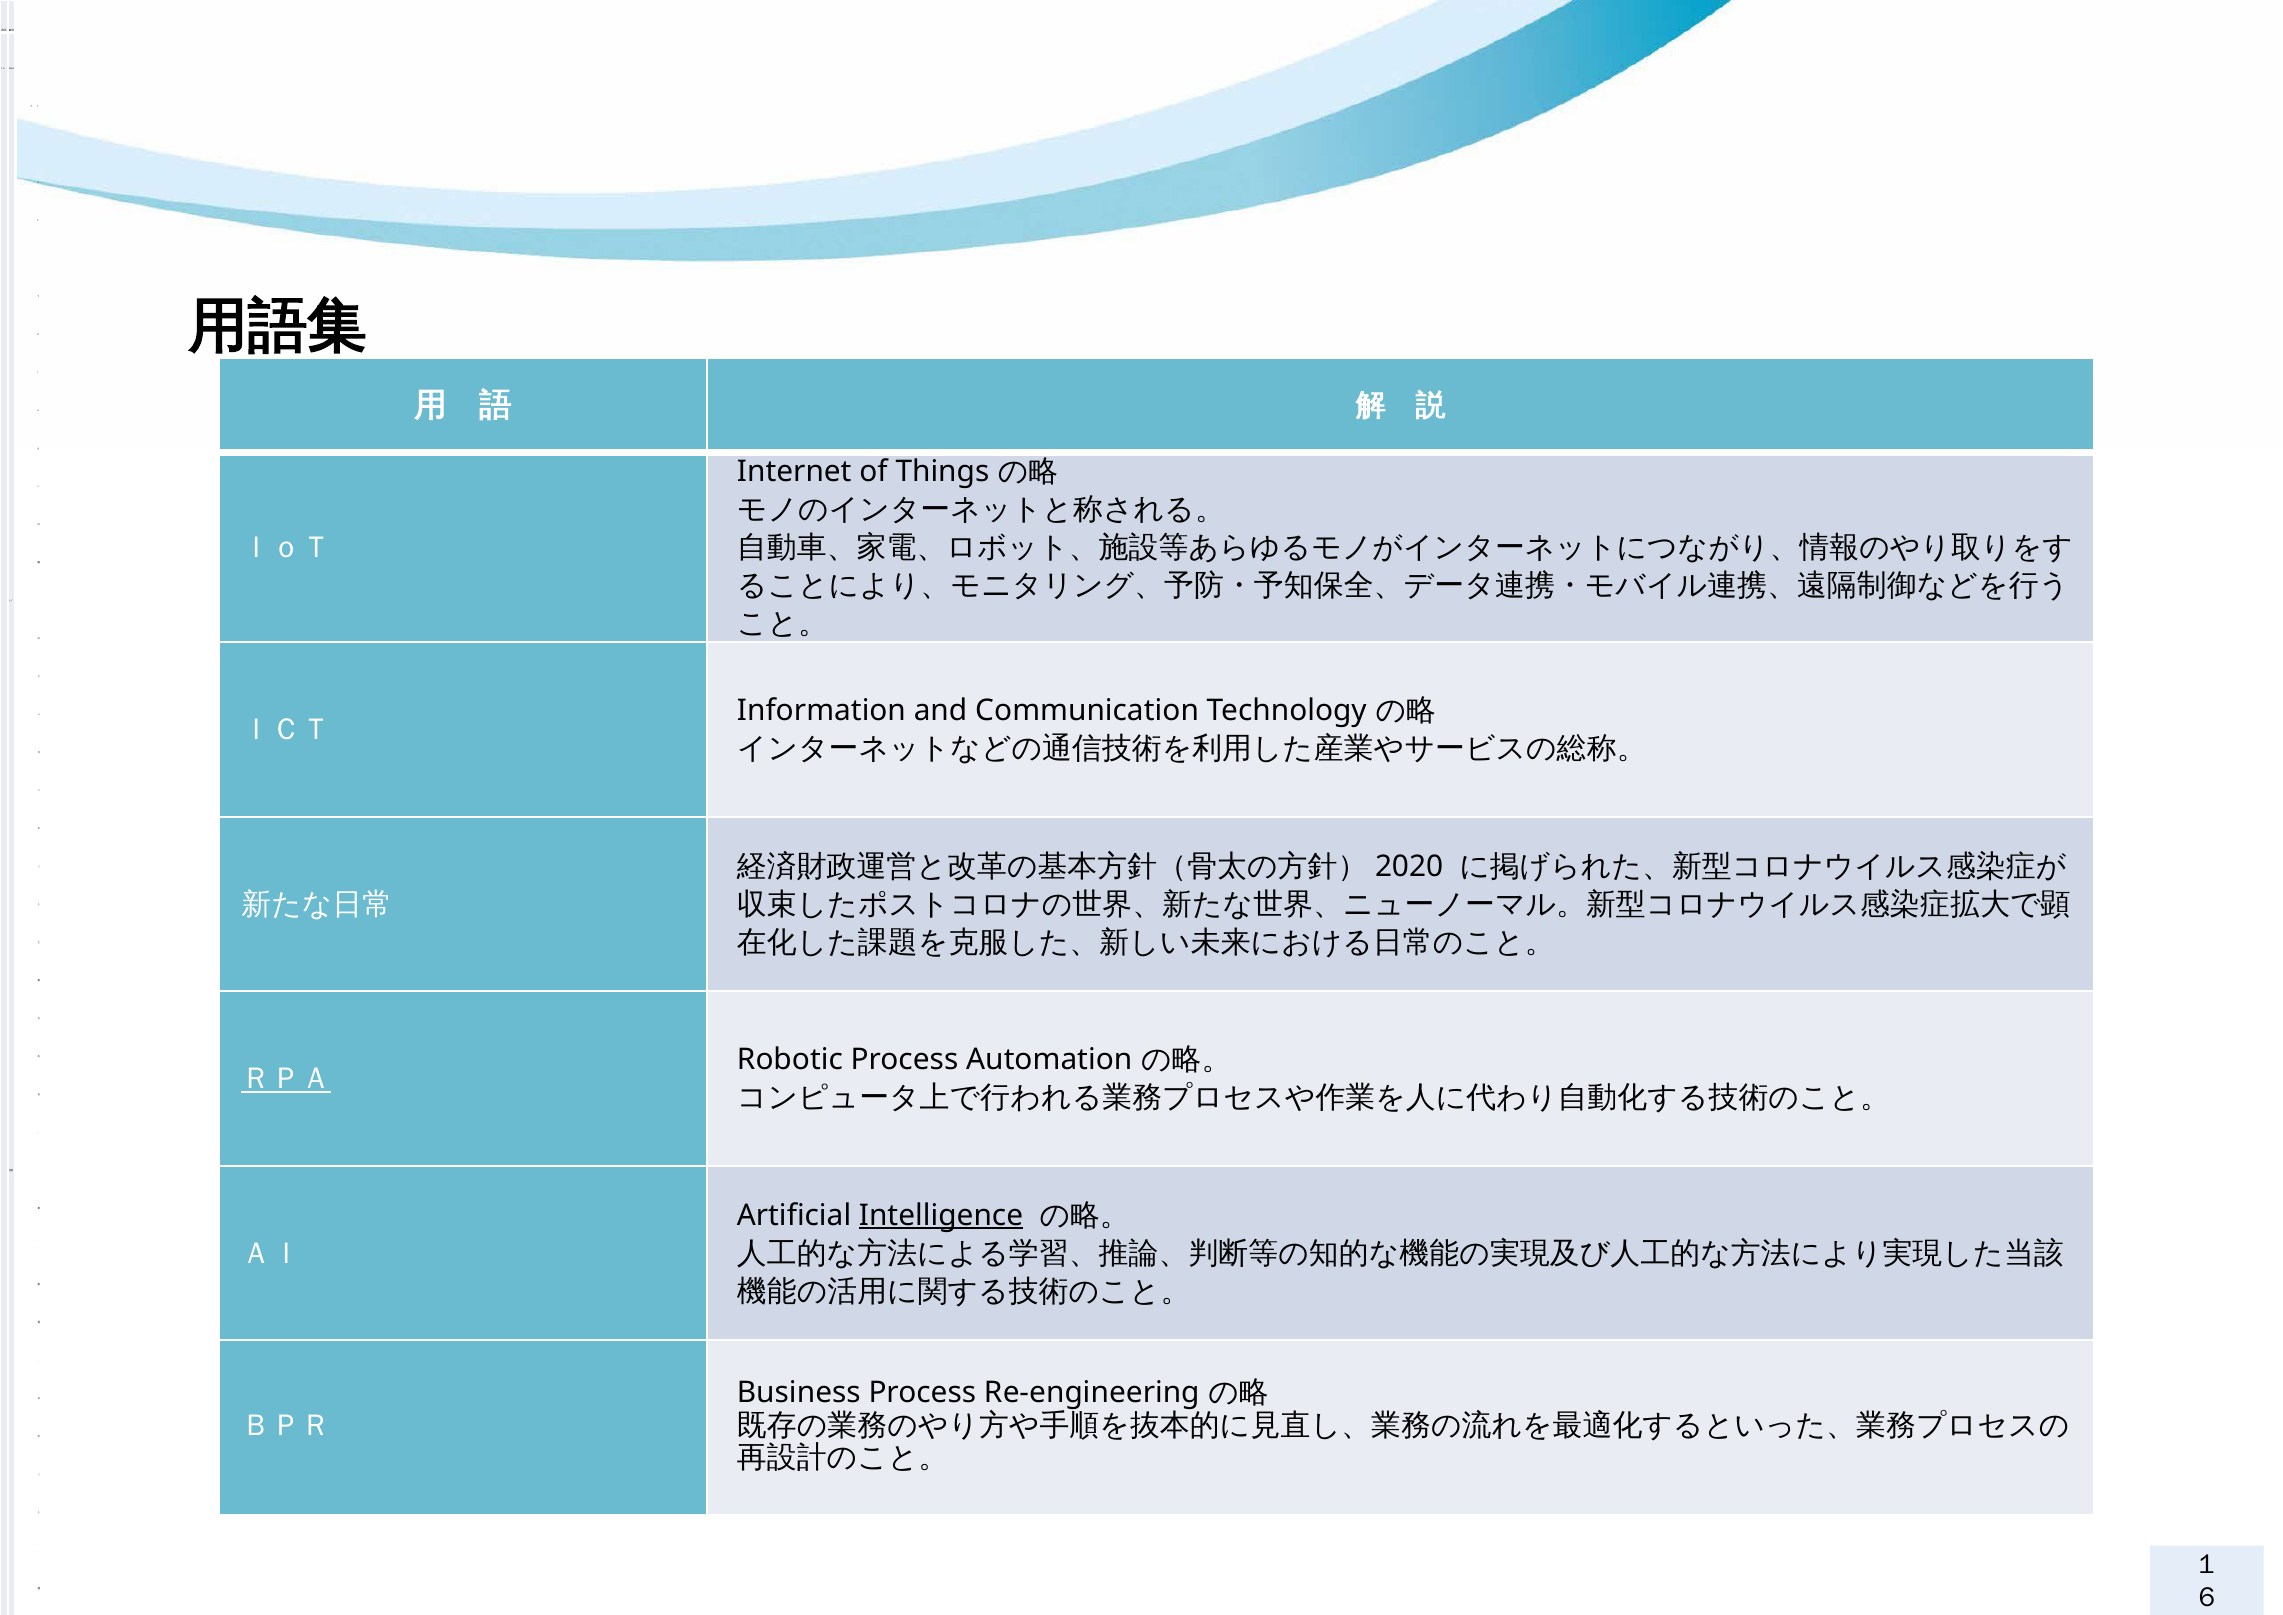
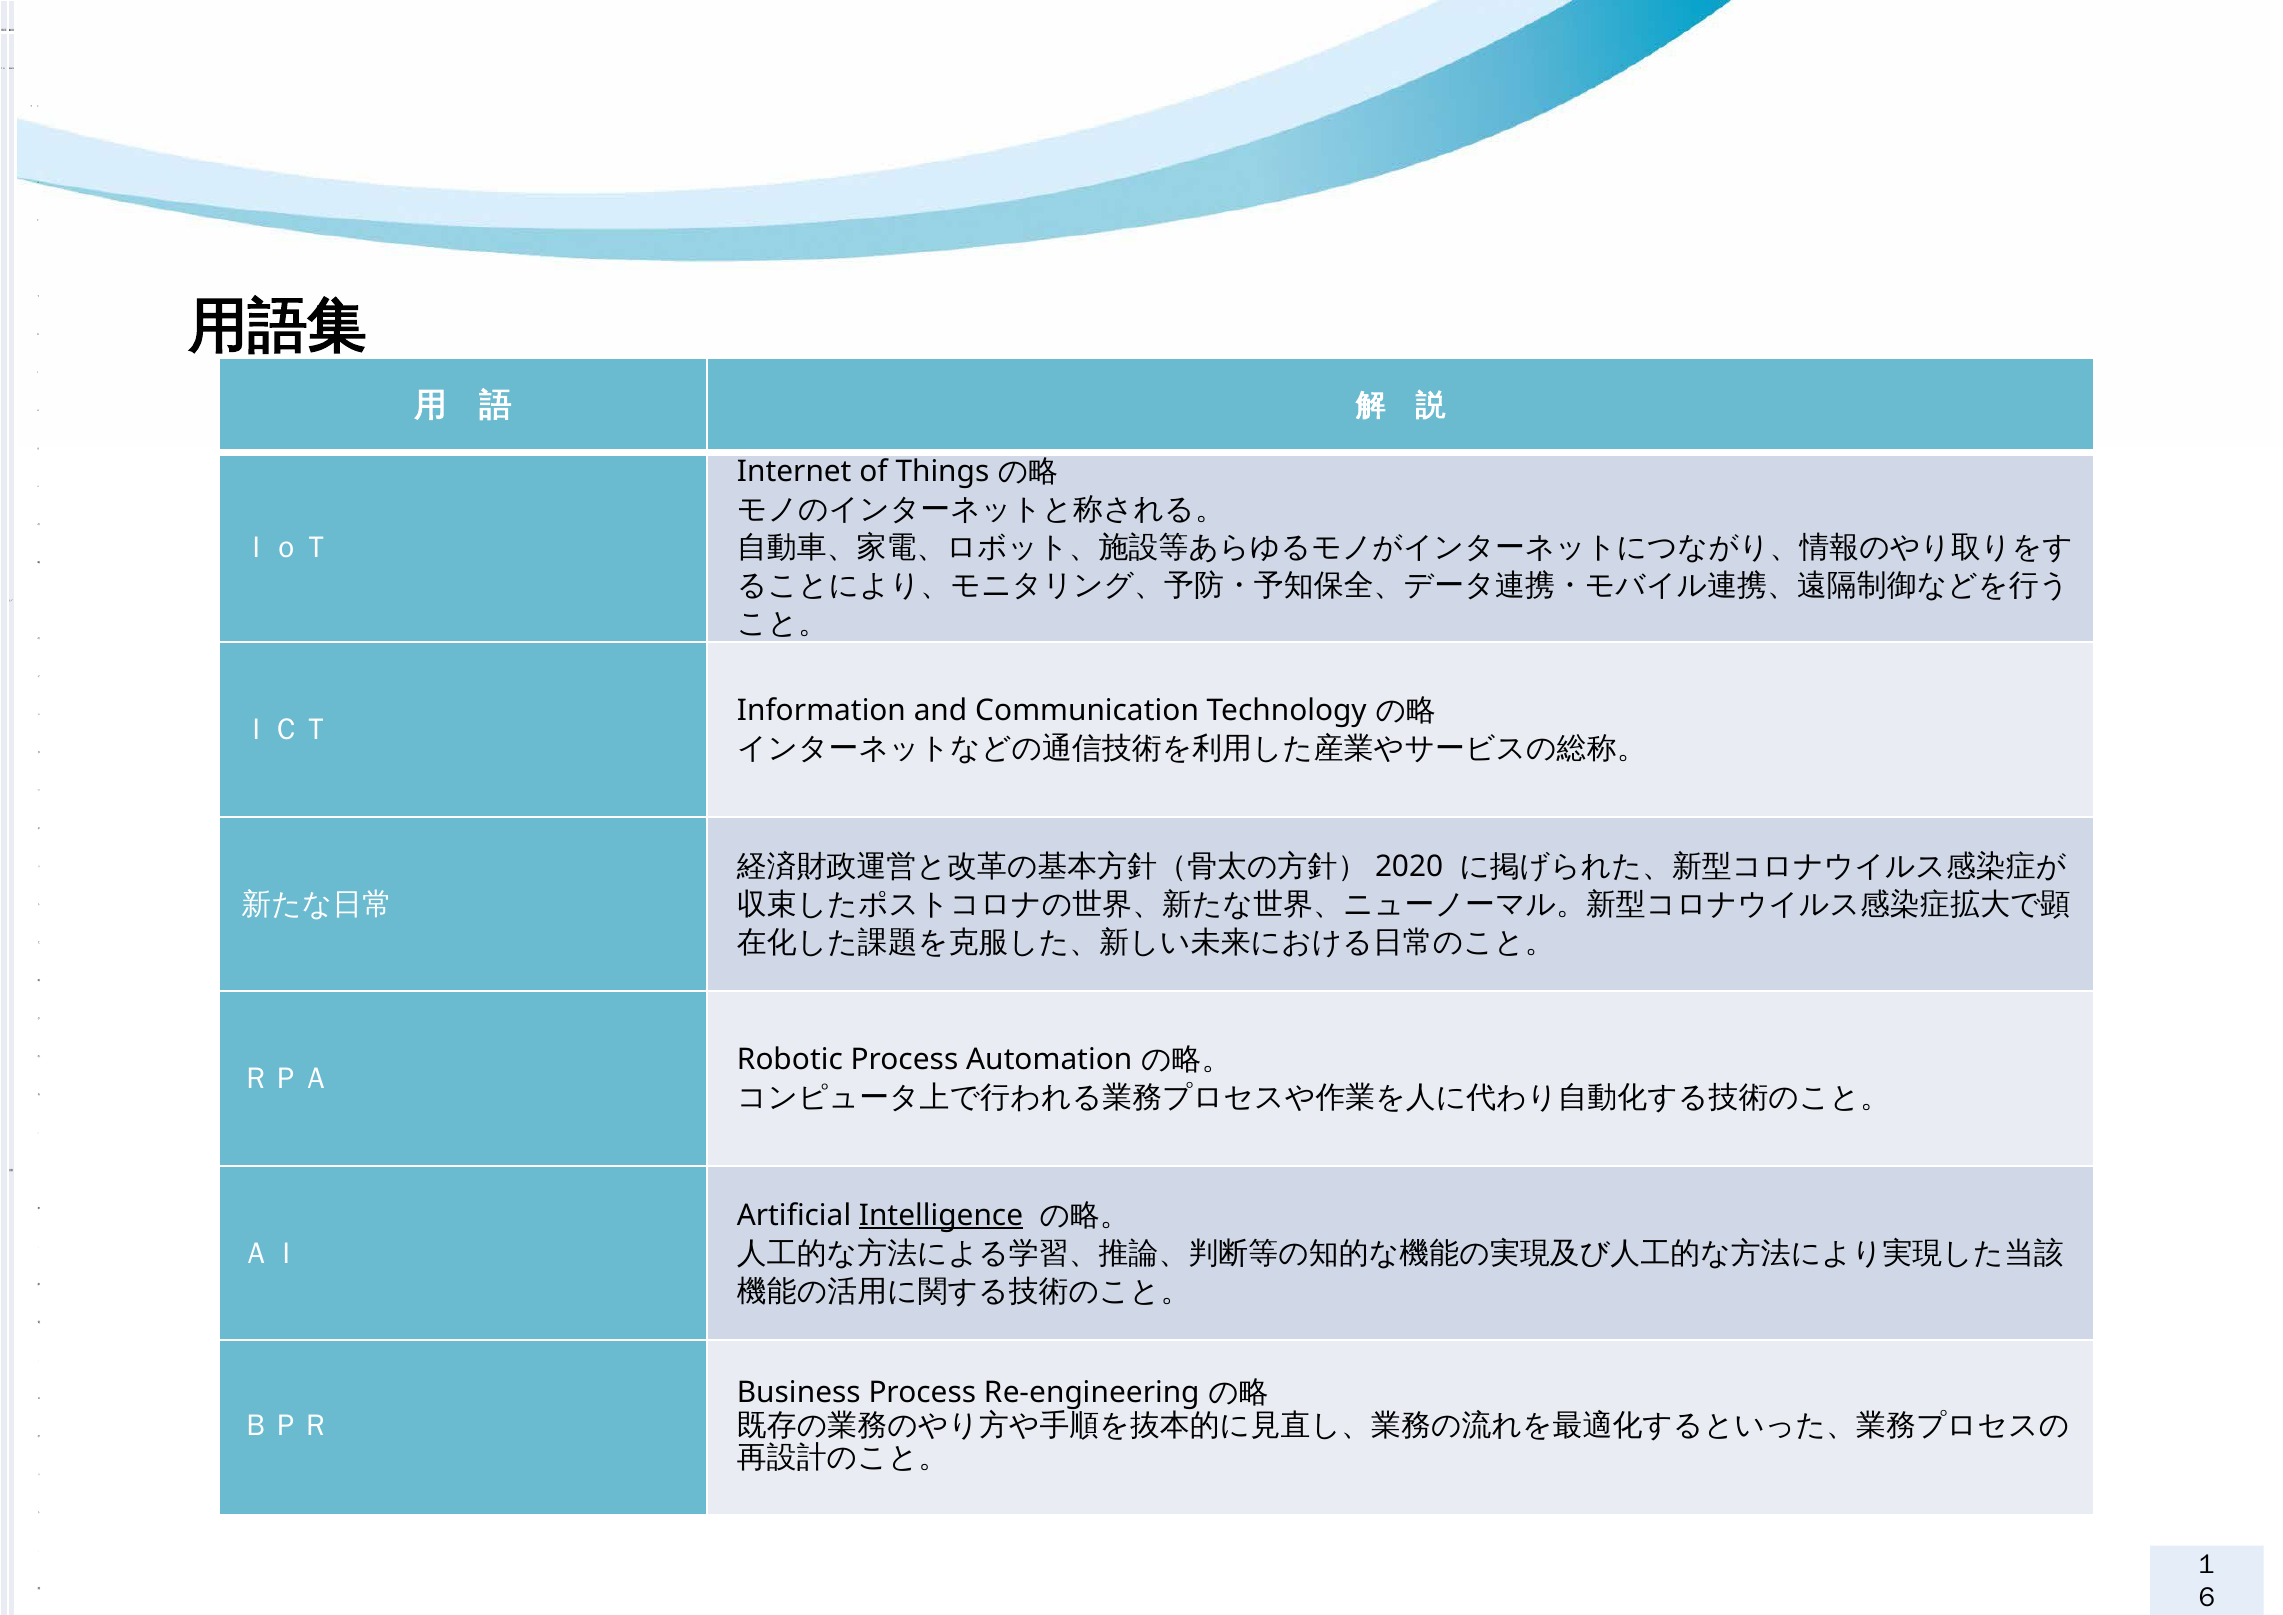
ＲＰＡ underline: present -> none (286, 1078)
